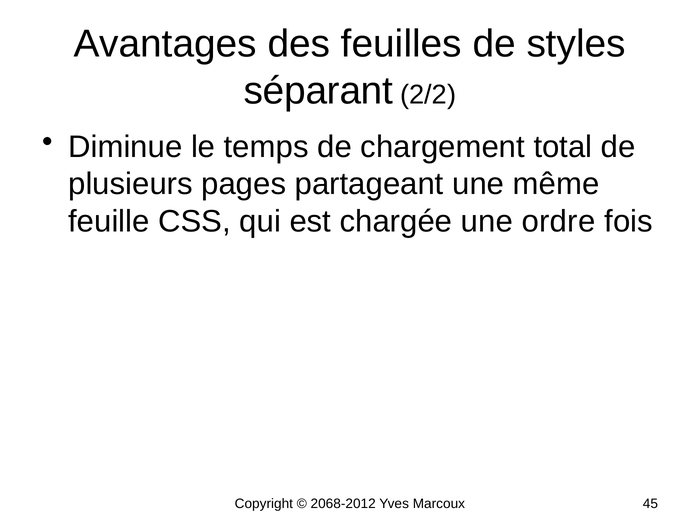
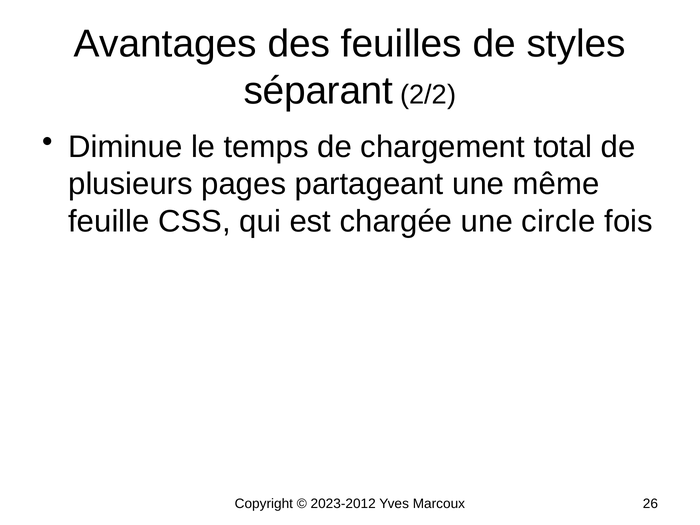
ordre: ordre -> circle (558, 222)
2068-2012: 2068-2012 -> 2023-2012 (343, 504)
45: 45 -> 26 (650, 504)
